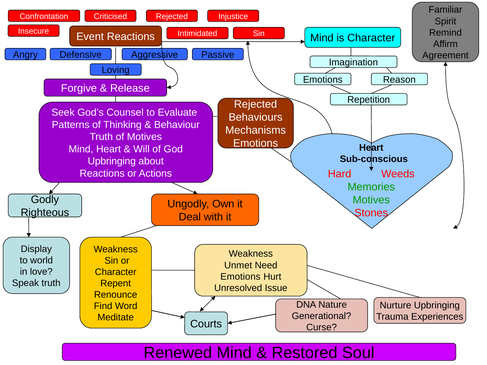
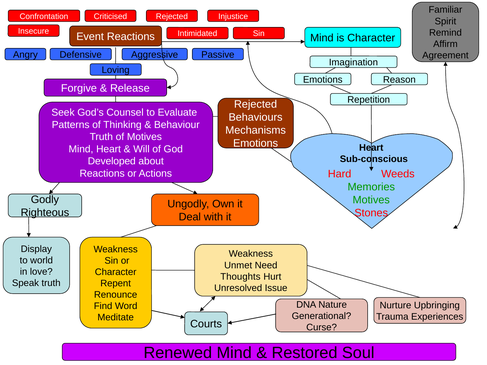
Upbringing: Upbringing -> Developed (112, 161)
Emotions: Emotions -> Thoughts (240, 277)
